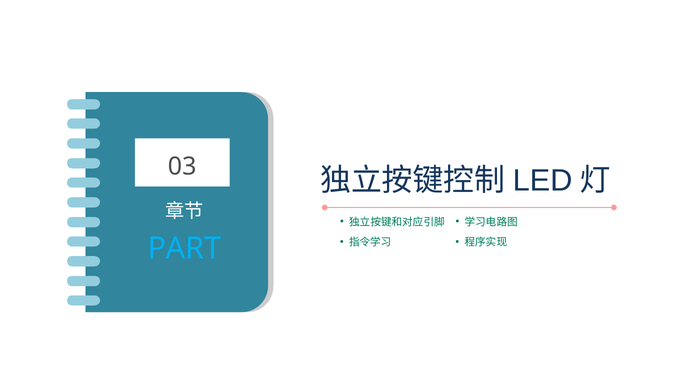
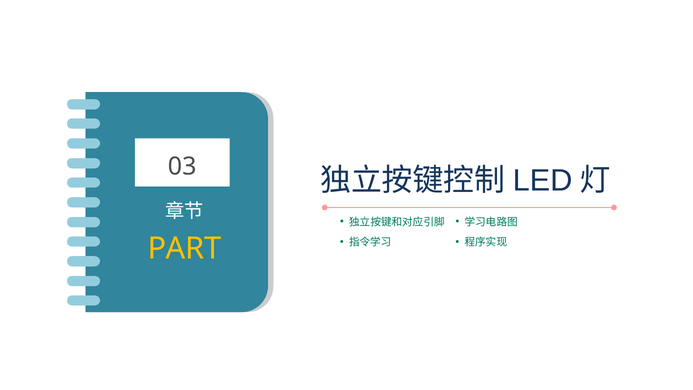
PART colour: light blue -> yellow (184, 248)
